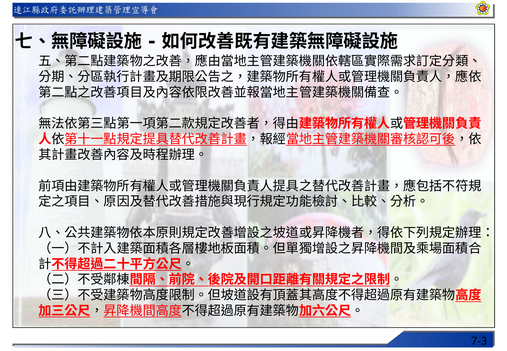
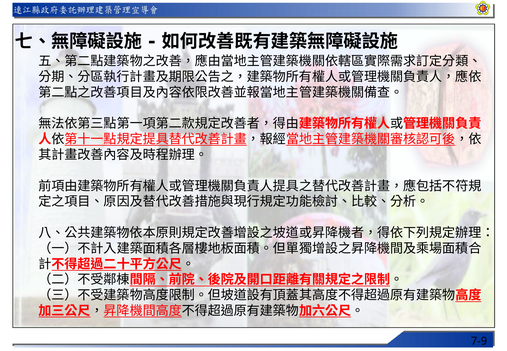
7-3: 7-3 -> 7-9 (479, 341)
